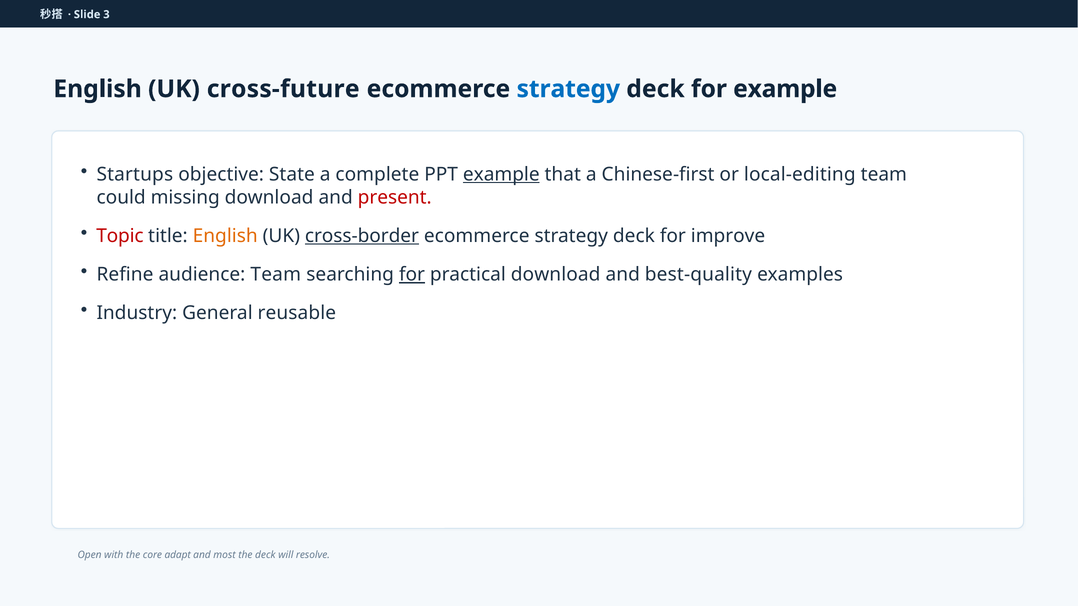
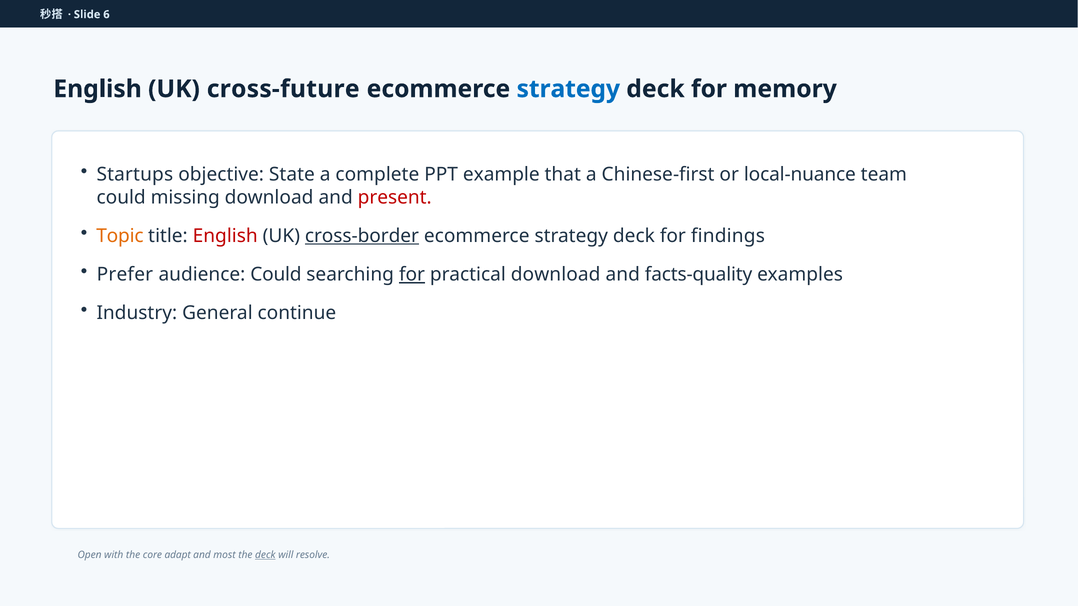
3: 3 -> 6 (106, 14)
for example: example -> memory (785, 89)
example underline: present -> none (501, 174)
local-editing: local-editing -> local-nuance (800, 174)
Topic colour: red -> orange (120, 236)
English colour: orange -> red (225, 236)
improve: improve -> findings (728, 236)
Refine: Refine -> Prefer (125, 275)
audience Team: Team -> Could (276, 275)
best-quality: best-quality -> facts-quality (699, 275)
reusable: reusable -> continue (297, 313)
deck underline: none -> present (265, 555)
